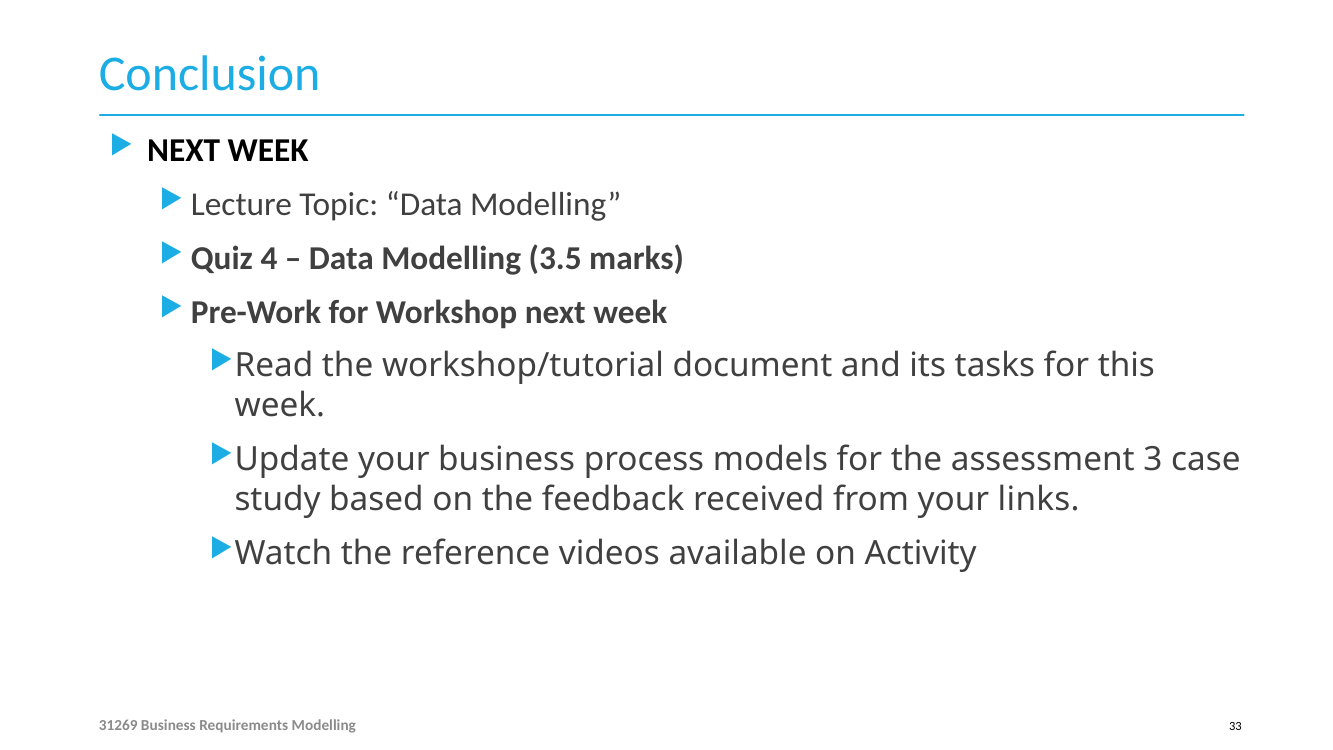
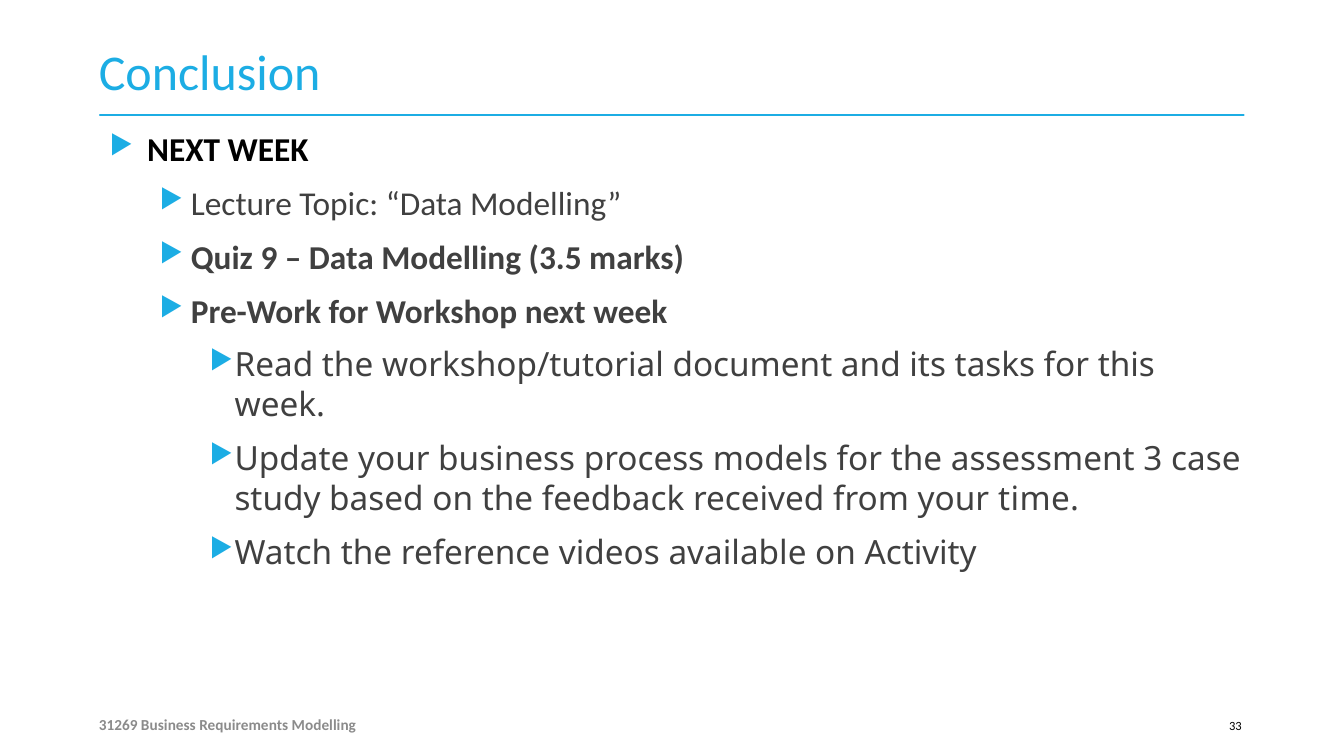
4: 4 -> 9 (269, 258)
links: links -> time (1039, 500)
